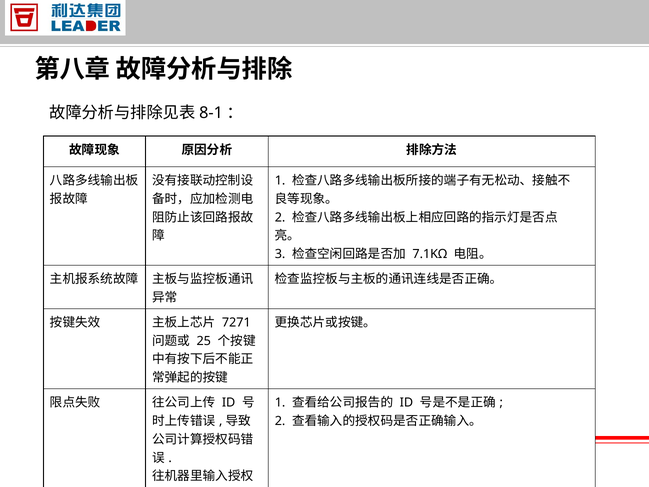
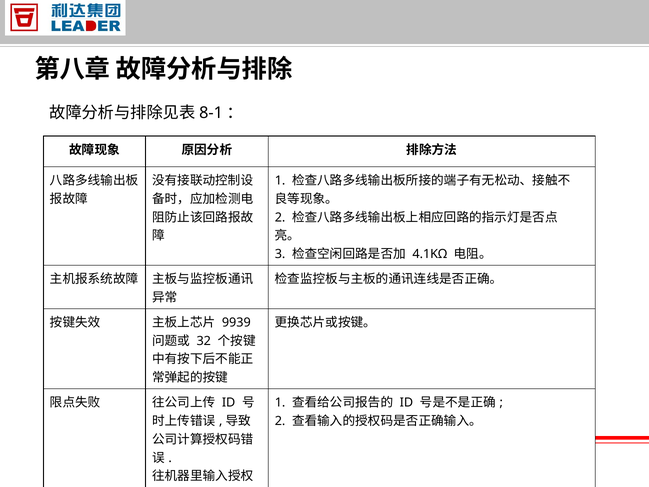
7.1KΩ: 7.1KΩ -> 4.1KΩ (430, 254)
7271: 7271 -> 9939 (236, 322)
25: 25 -> 32 (204, 341)
